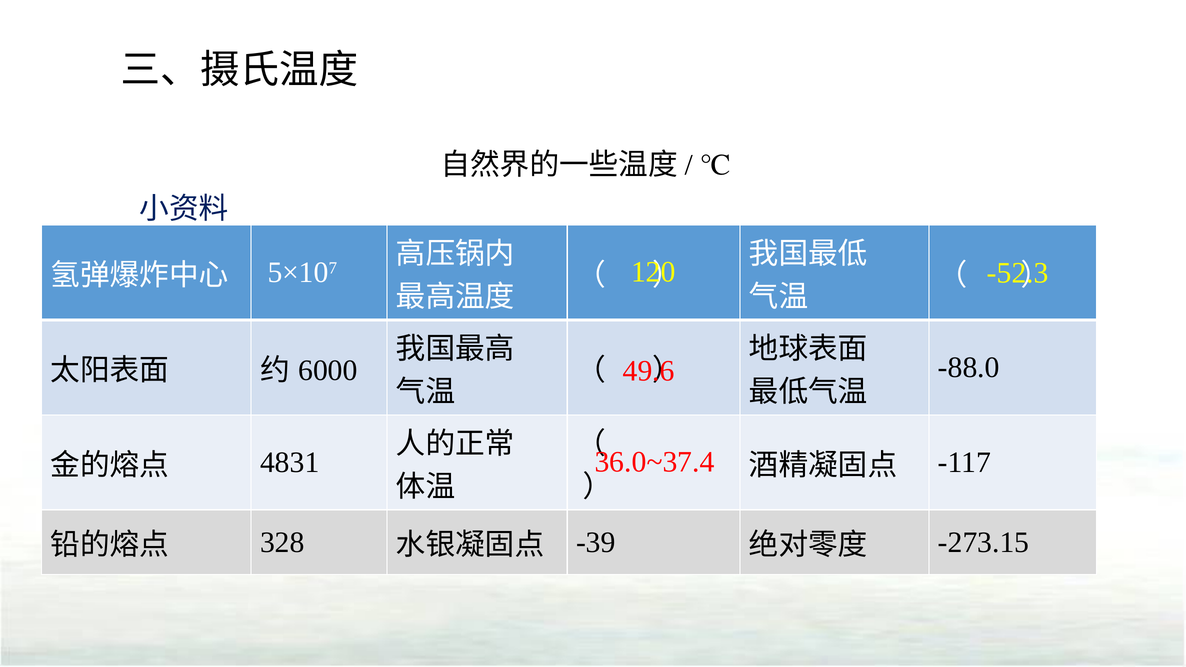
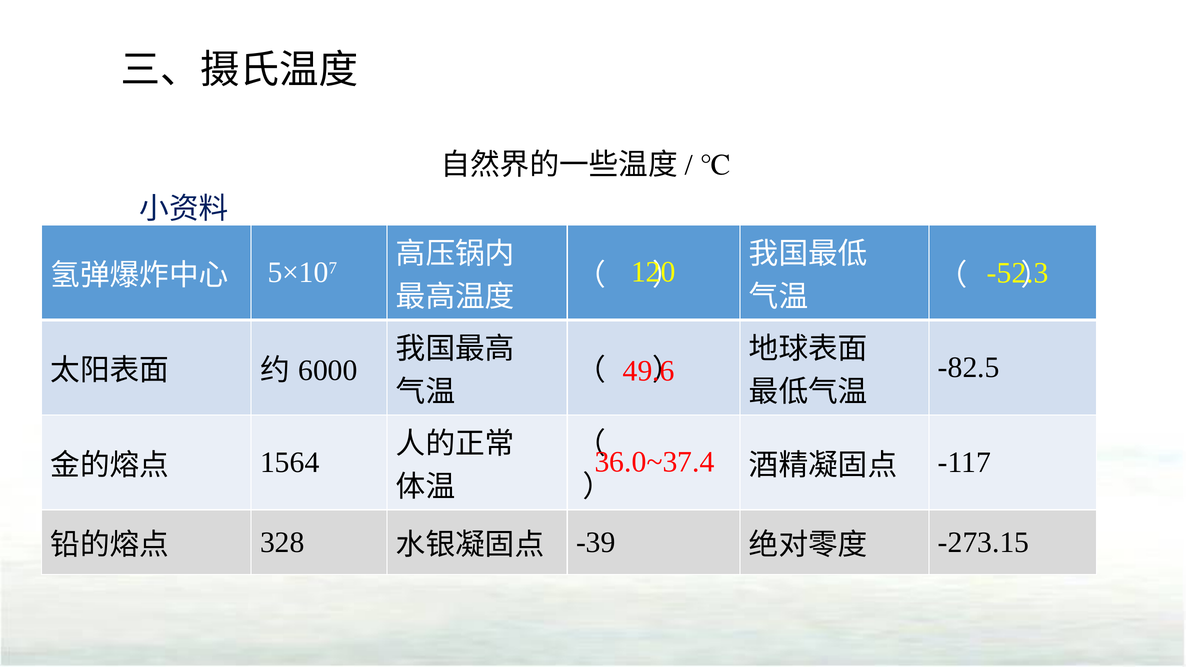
-88.0: -88.0 -> -82.5 (969, 368)
4831: 4831 -> 1564 (290, 463)
